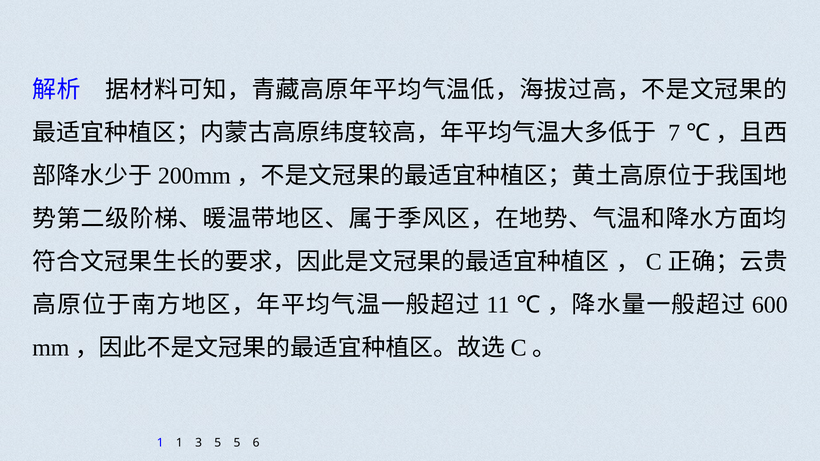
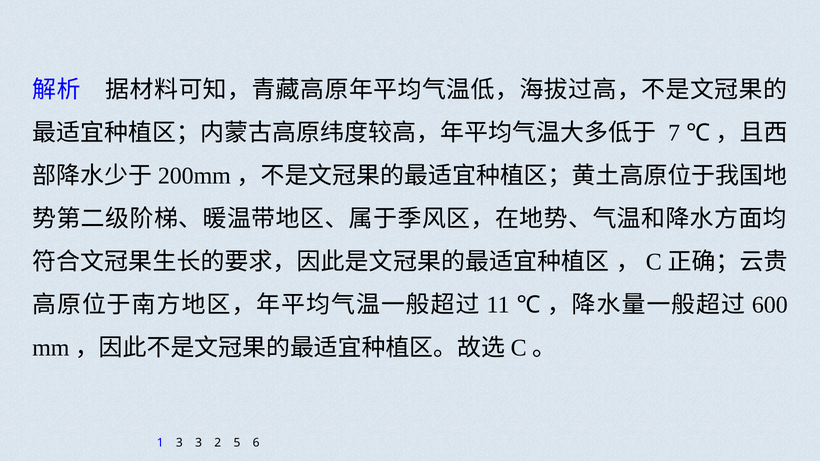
1 1: 1 -> 3 (179, 443)
3 5: 5 -> 2 (218, 443)
